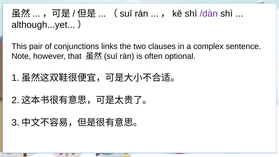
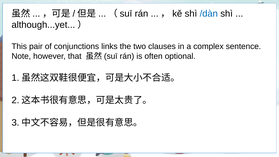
/dàn colour: purple -> blue (209, 14)
